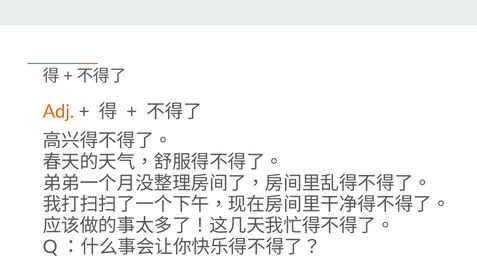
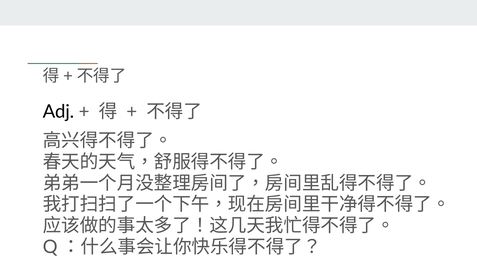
Adj colour: orange -> black (59, 111)
